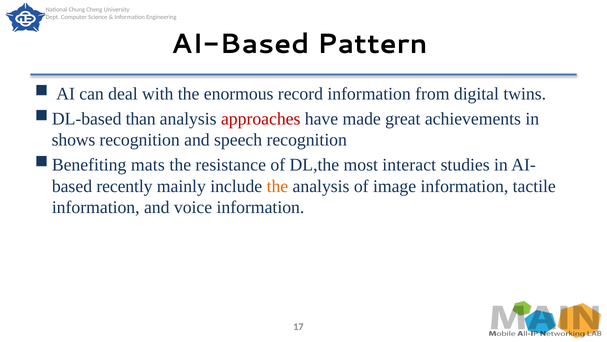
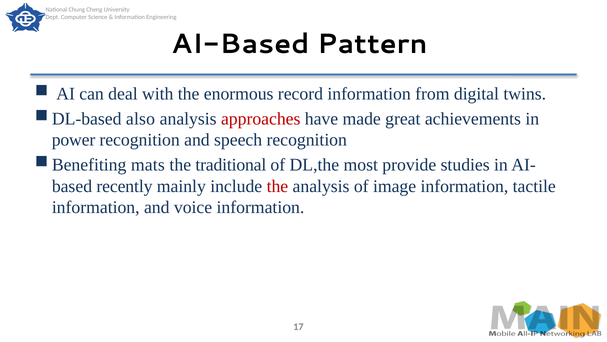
than: than -> also (141, 119)
shows: shows -> power (74, 140)
resistance: resistance -> traditional (231, 165)
interact: interact -> provide (409, 165)
the colour: orange -> red (277, 186)
